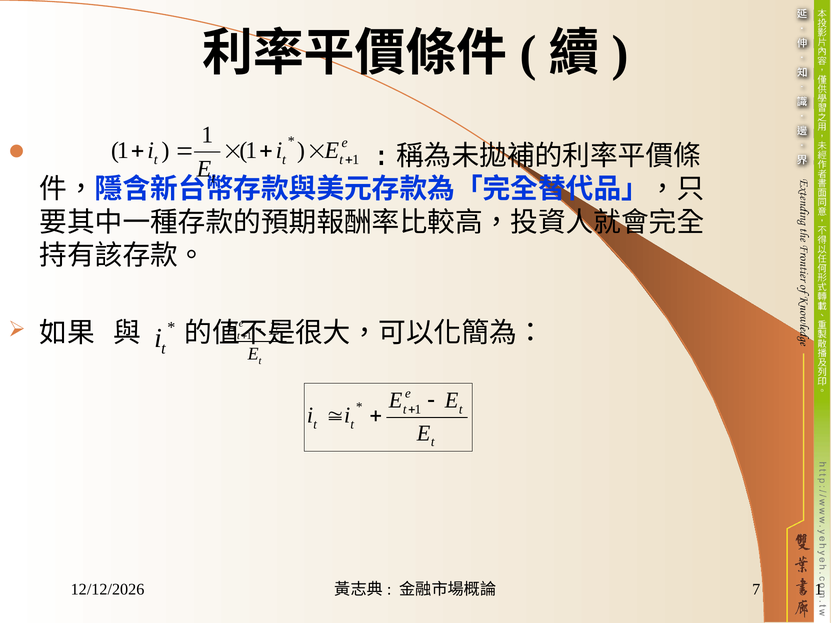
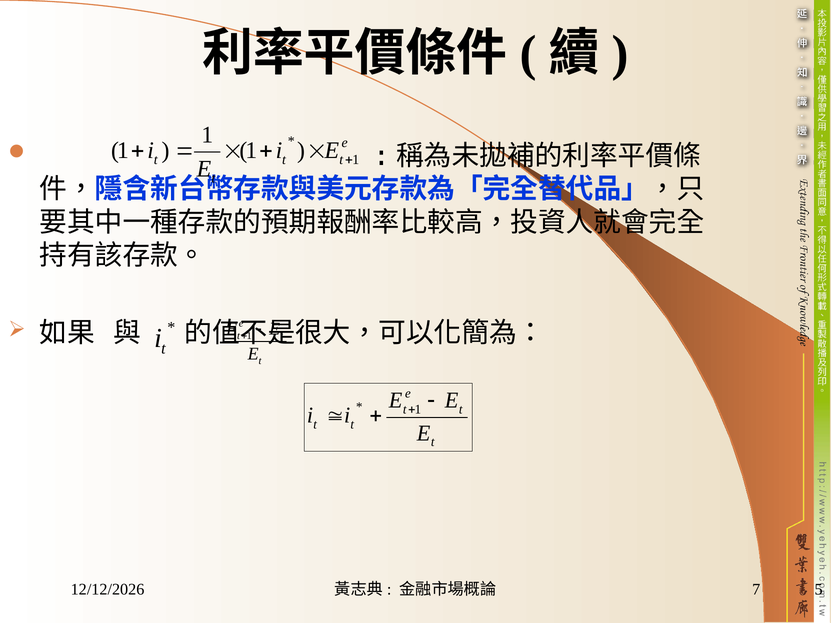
1: 1 -> 5 (819, 590)
